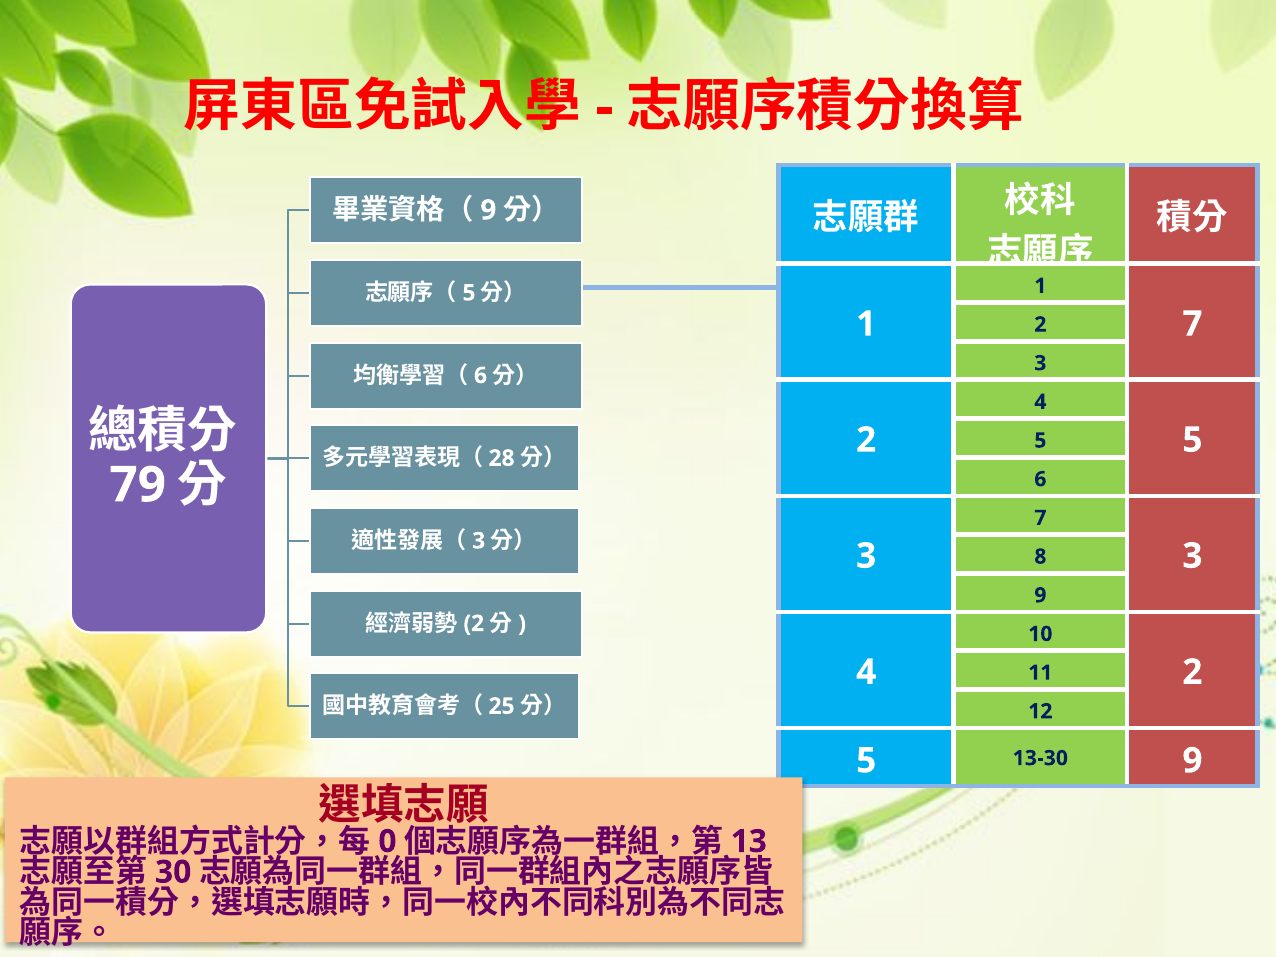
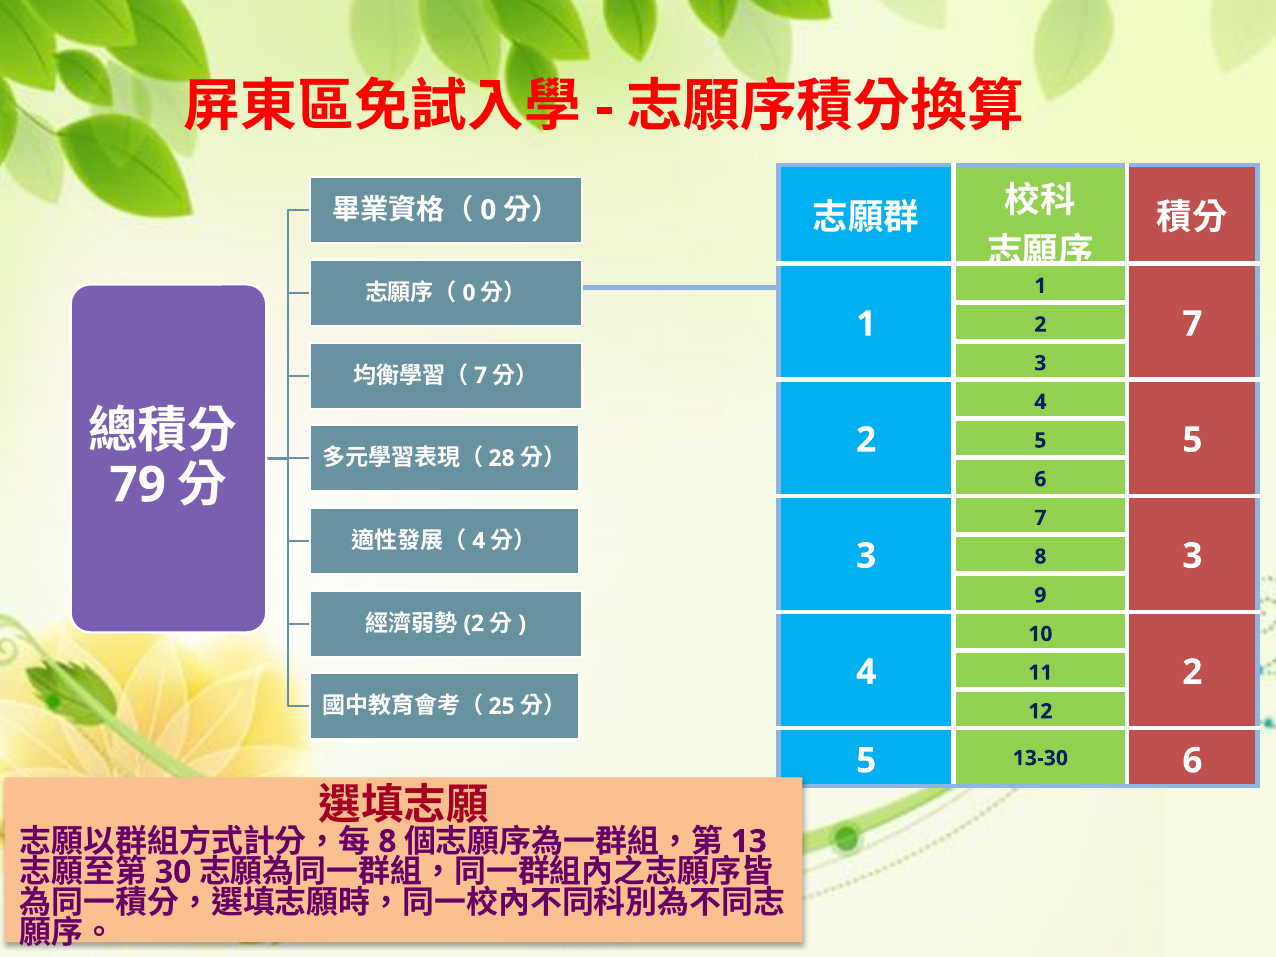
9: 9 -> 0 (488, 210)
5: 5 -> 0 (469, 293)
6: 6 -> 7 (481, 376)
3: 3 -> 4 (479, 541)
13-30 9: 9 -> 6 (1192, 761)
0: 0 -> 8 (387, 841)
